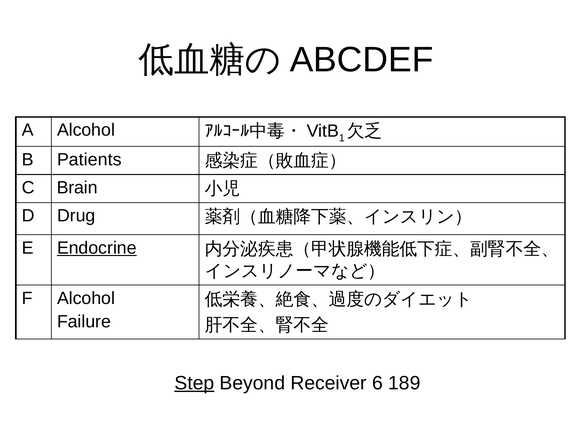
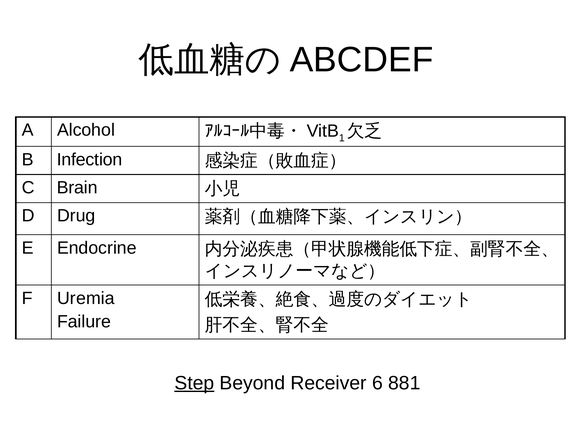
Patients: Patients -> Infection (90, 160)
Endocrine underline: present -> none (97, 248)
F Alcohol: Alcohol -> Uremia (86, 298)
189: 189 -> 881 (404, 383)
